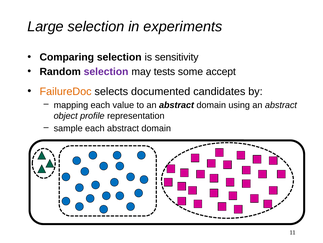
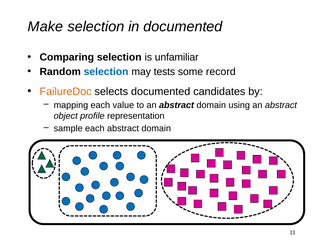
Large: Large -> Make (45, 27)
in experiments: experiments -> documented (183, 27)
sensitivity: sensitivity -> unfamiliar (177, 57)
selection colour: purple -> blue (106, 71)
accept: accept -> record (221, 71)
